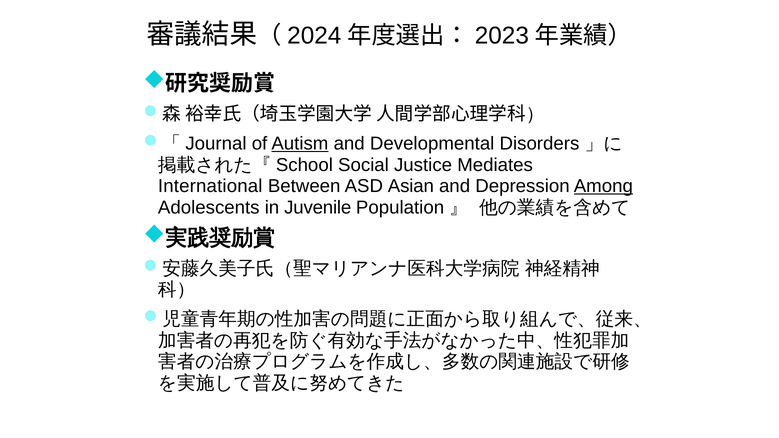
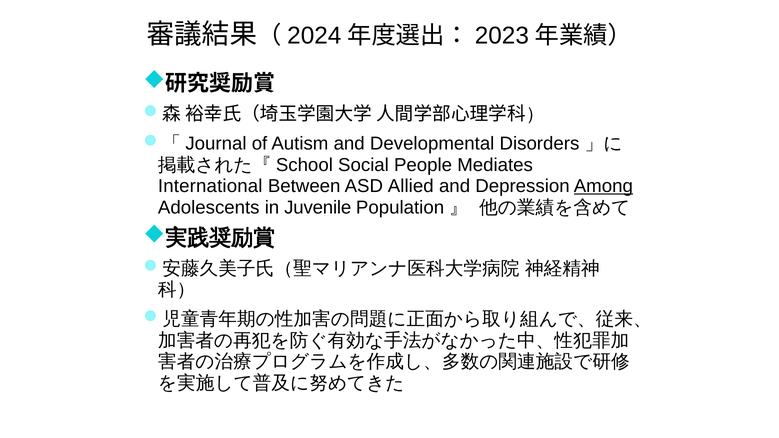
Autism underline: present -> none (300, 144)
Justice: Justice -> People (423, 165)
Asian: Asian -> Allied (411, 186)
